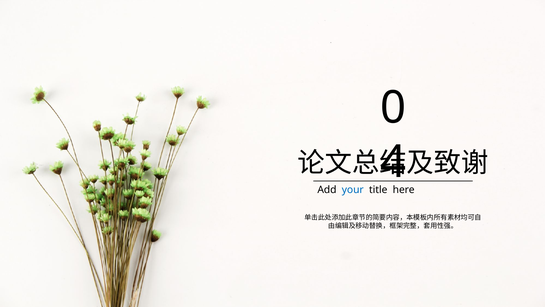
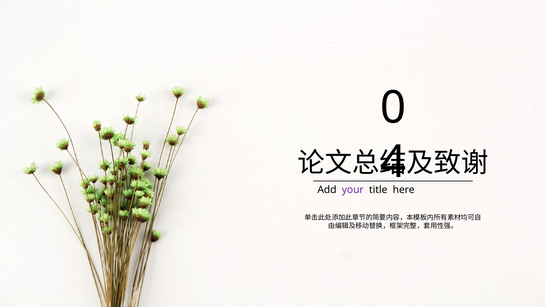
your colour: blue -> purple (353, 190)
